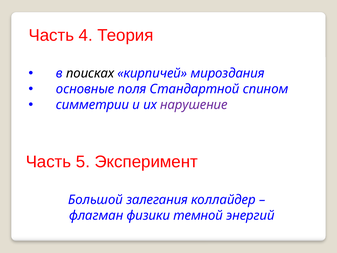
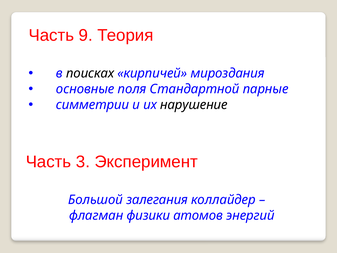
4: 4 -> 9 (86, 35)
спином: спином -> парные (266, 89)
нарушение colour: purple -> black (194, 105)
5: 5 -> 3 (83, 162)
темной: темной -> атомов (198, 215)
